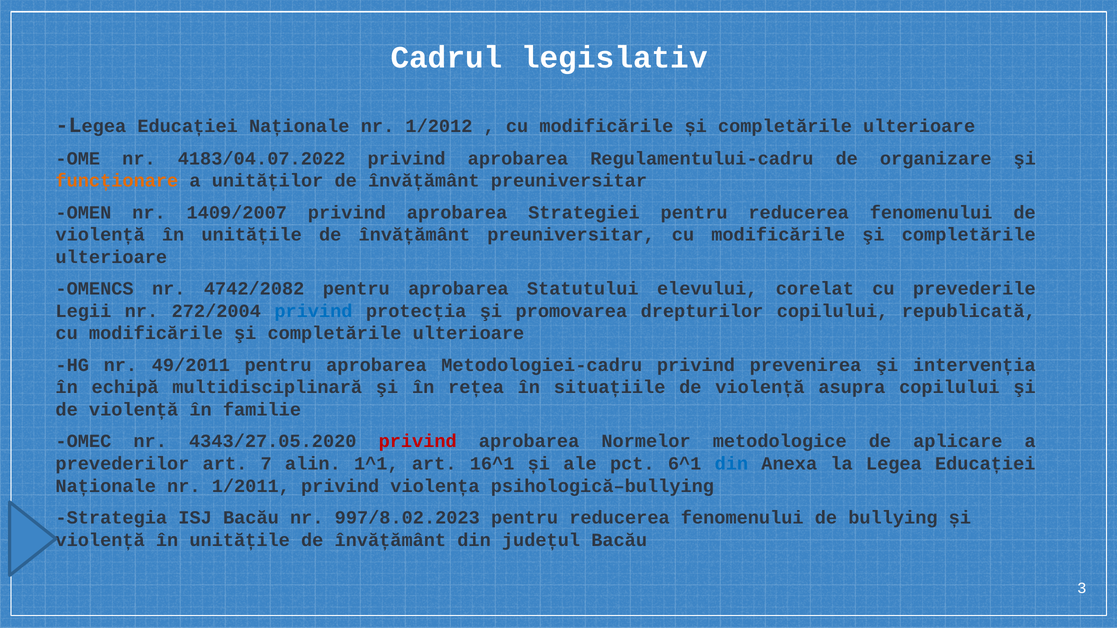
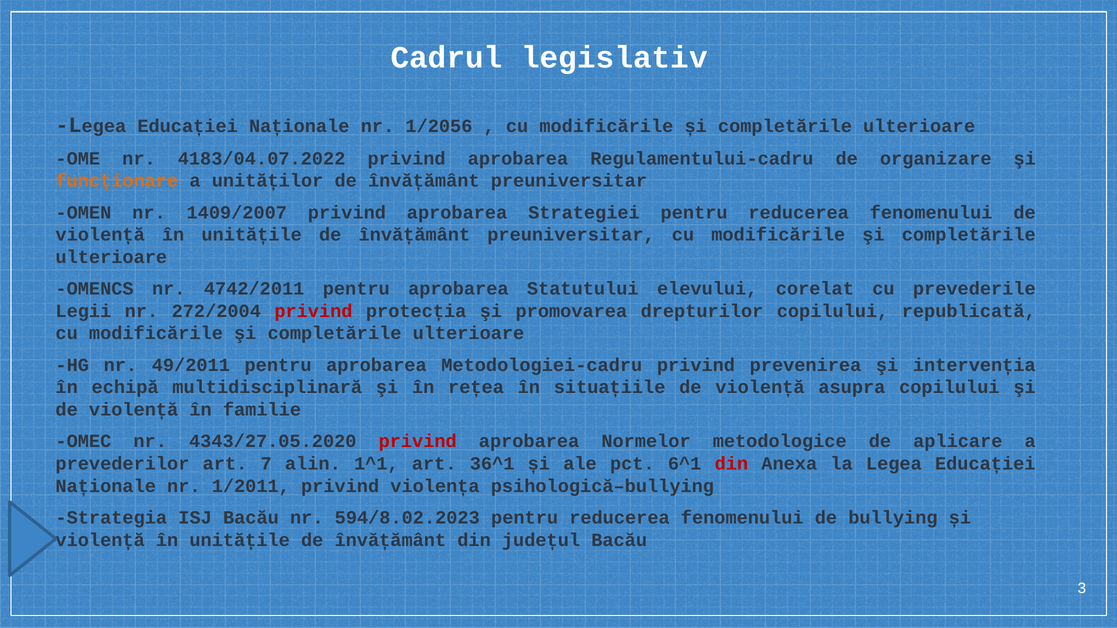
1/2012: 1/2012 -> 1/2056 (439, 126)
4742/2082: 4742/2082 -> 4742/2011 (254, 289)
privind colour: blue -> red (313, 311)
16^1: 16^1 -> 36^1 (492, 464)
din colour: blue -> red (731, 464)
997/8.02.2023: 997/8.02.2023 -> 594/8.02.2023 (407, 518)
